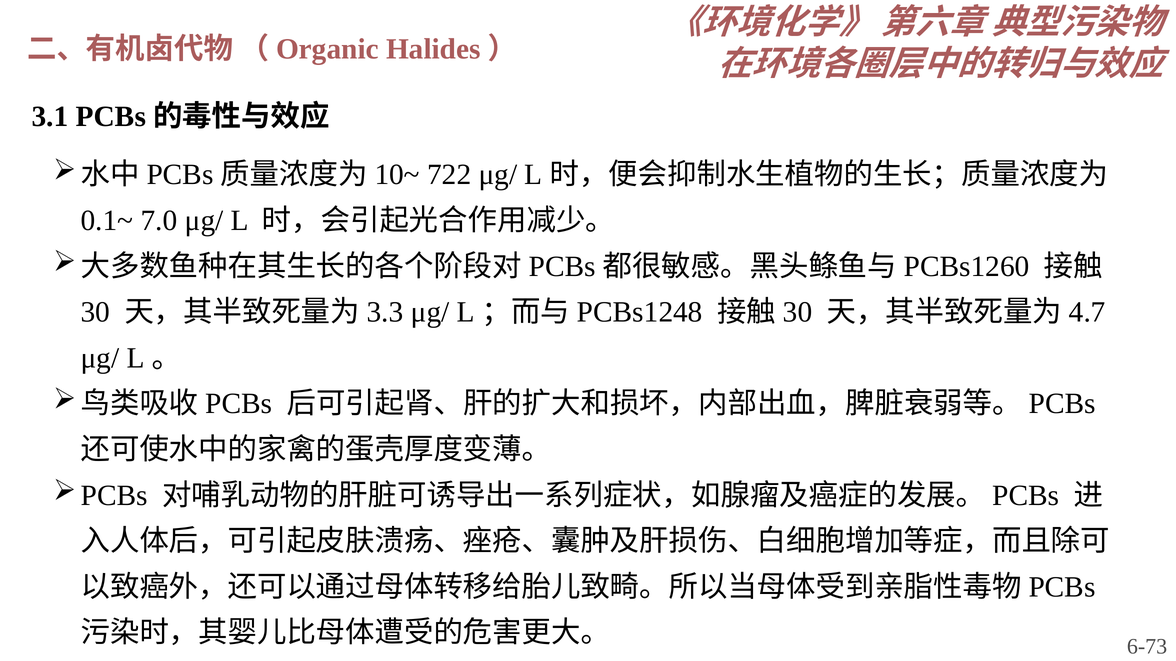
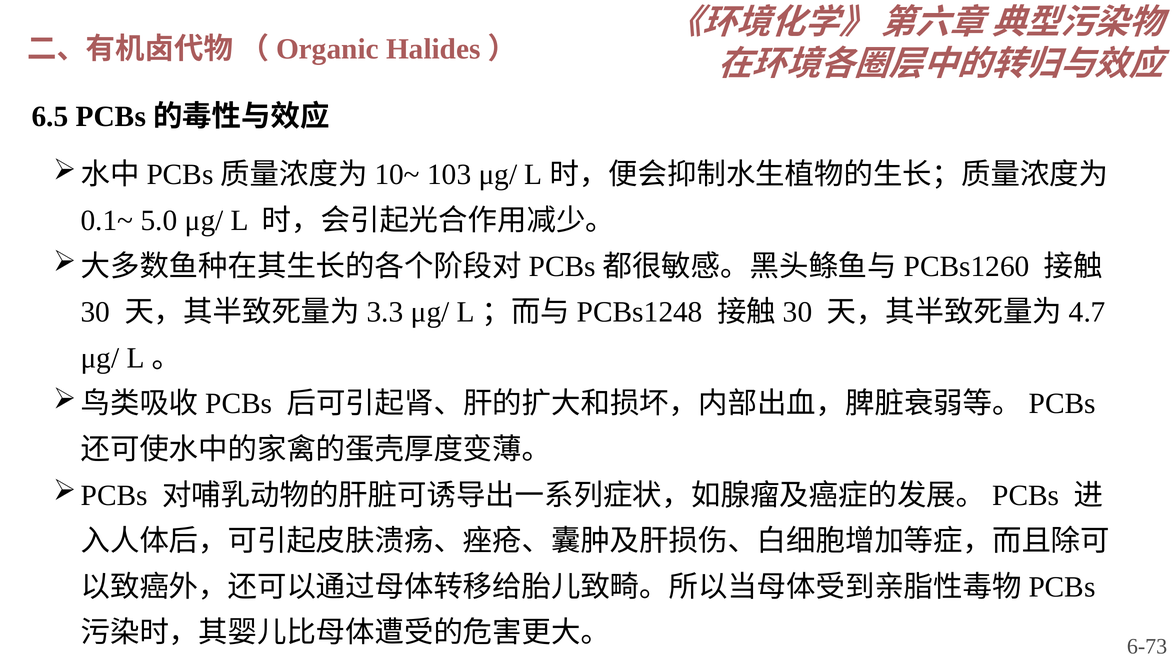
3.1: 3.1 -> 6.5 (50, 116)
722: 722 -> 103 (449, 175)
7.0: 7.0 -> 5.0 (159, 221)
